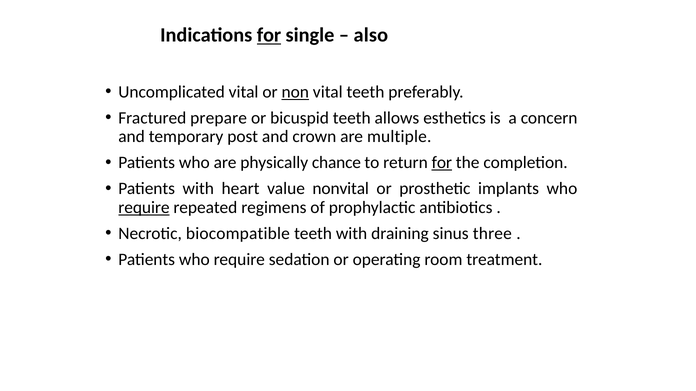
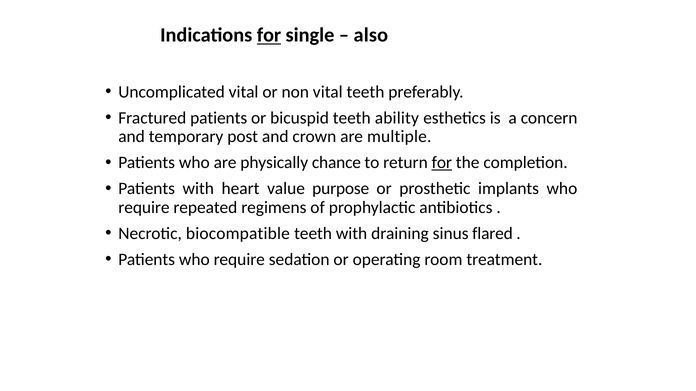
non underline: present -> none (295, 92)
Fractured prepare: prepare -> patients (219, 118)
allows: allows -> ability (397, 118)
nonvital: nonvital -> purpose (341, 189)
require underline: present -> none (144, 208)
three: three -> flared (493, 234)
